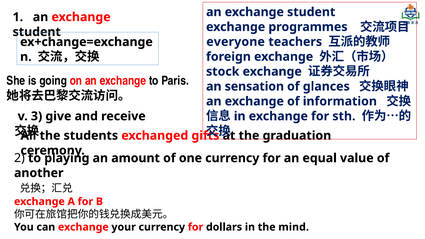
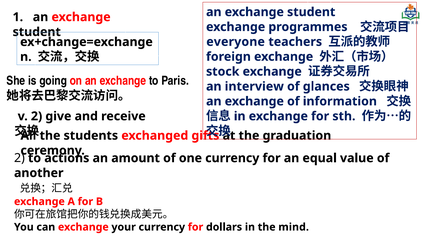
sensation: sensation -> interview (254, 86)
v 3: 3 -> 2 (37, 116)
playing: playing -> actions (67, 158)
